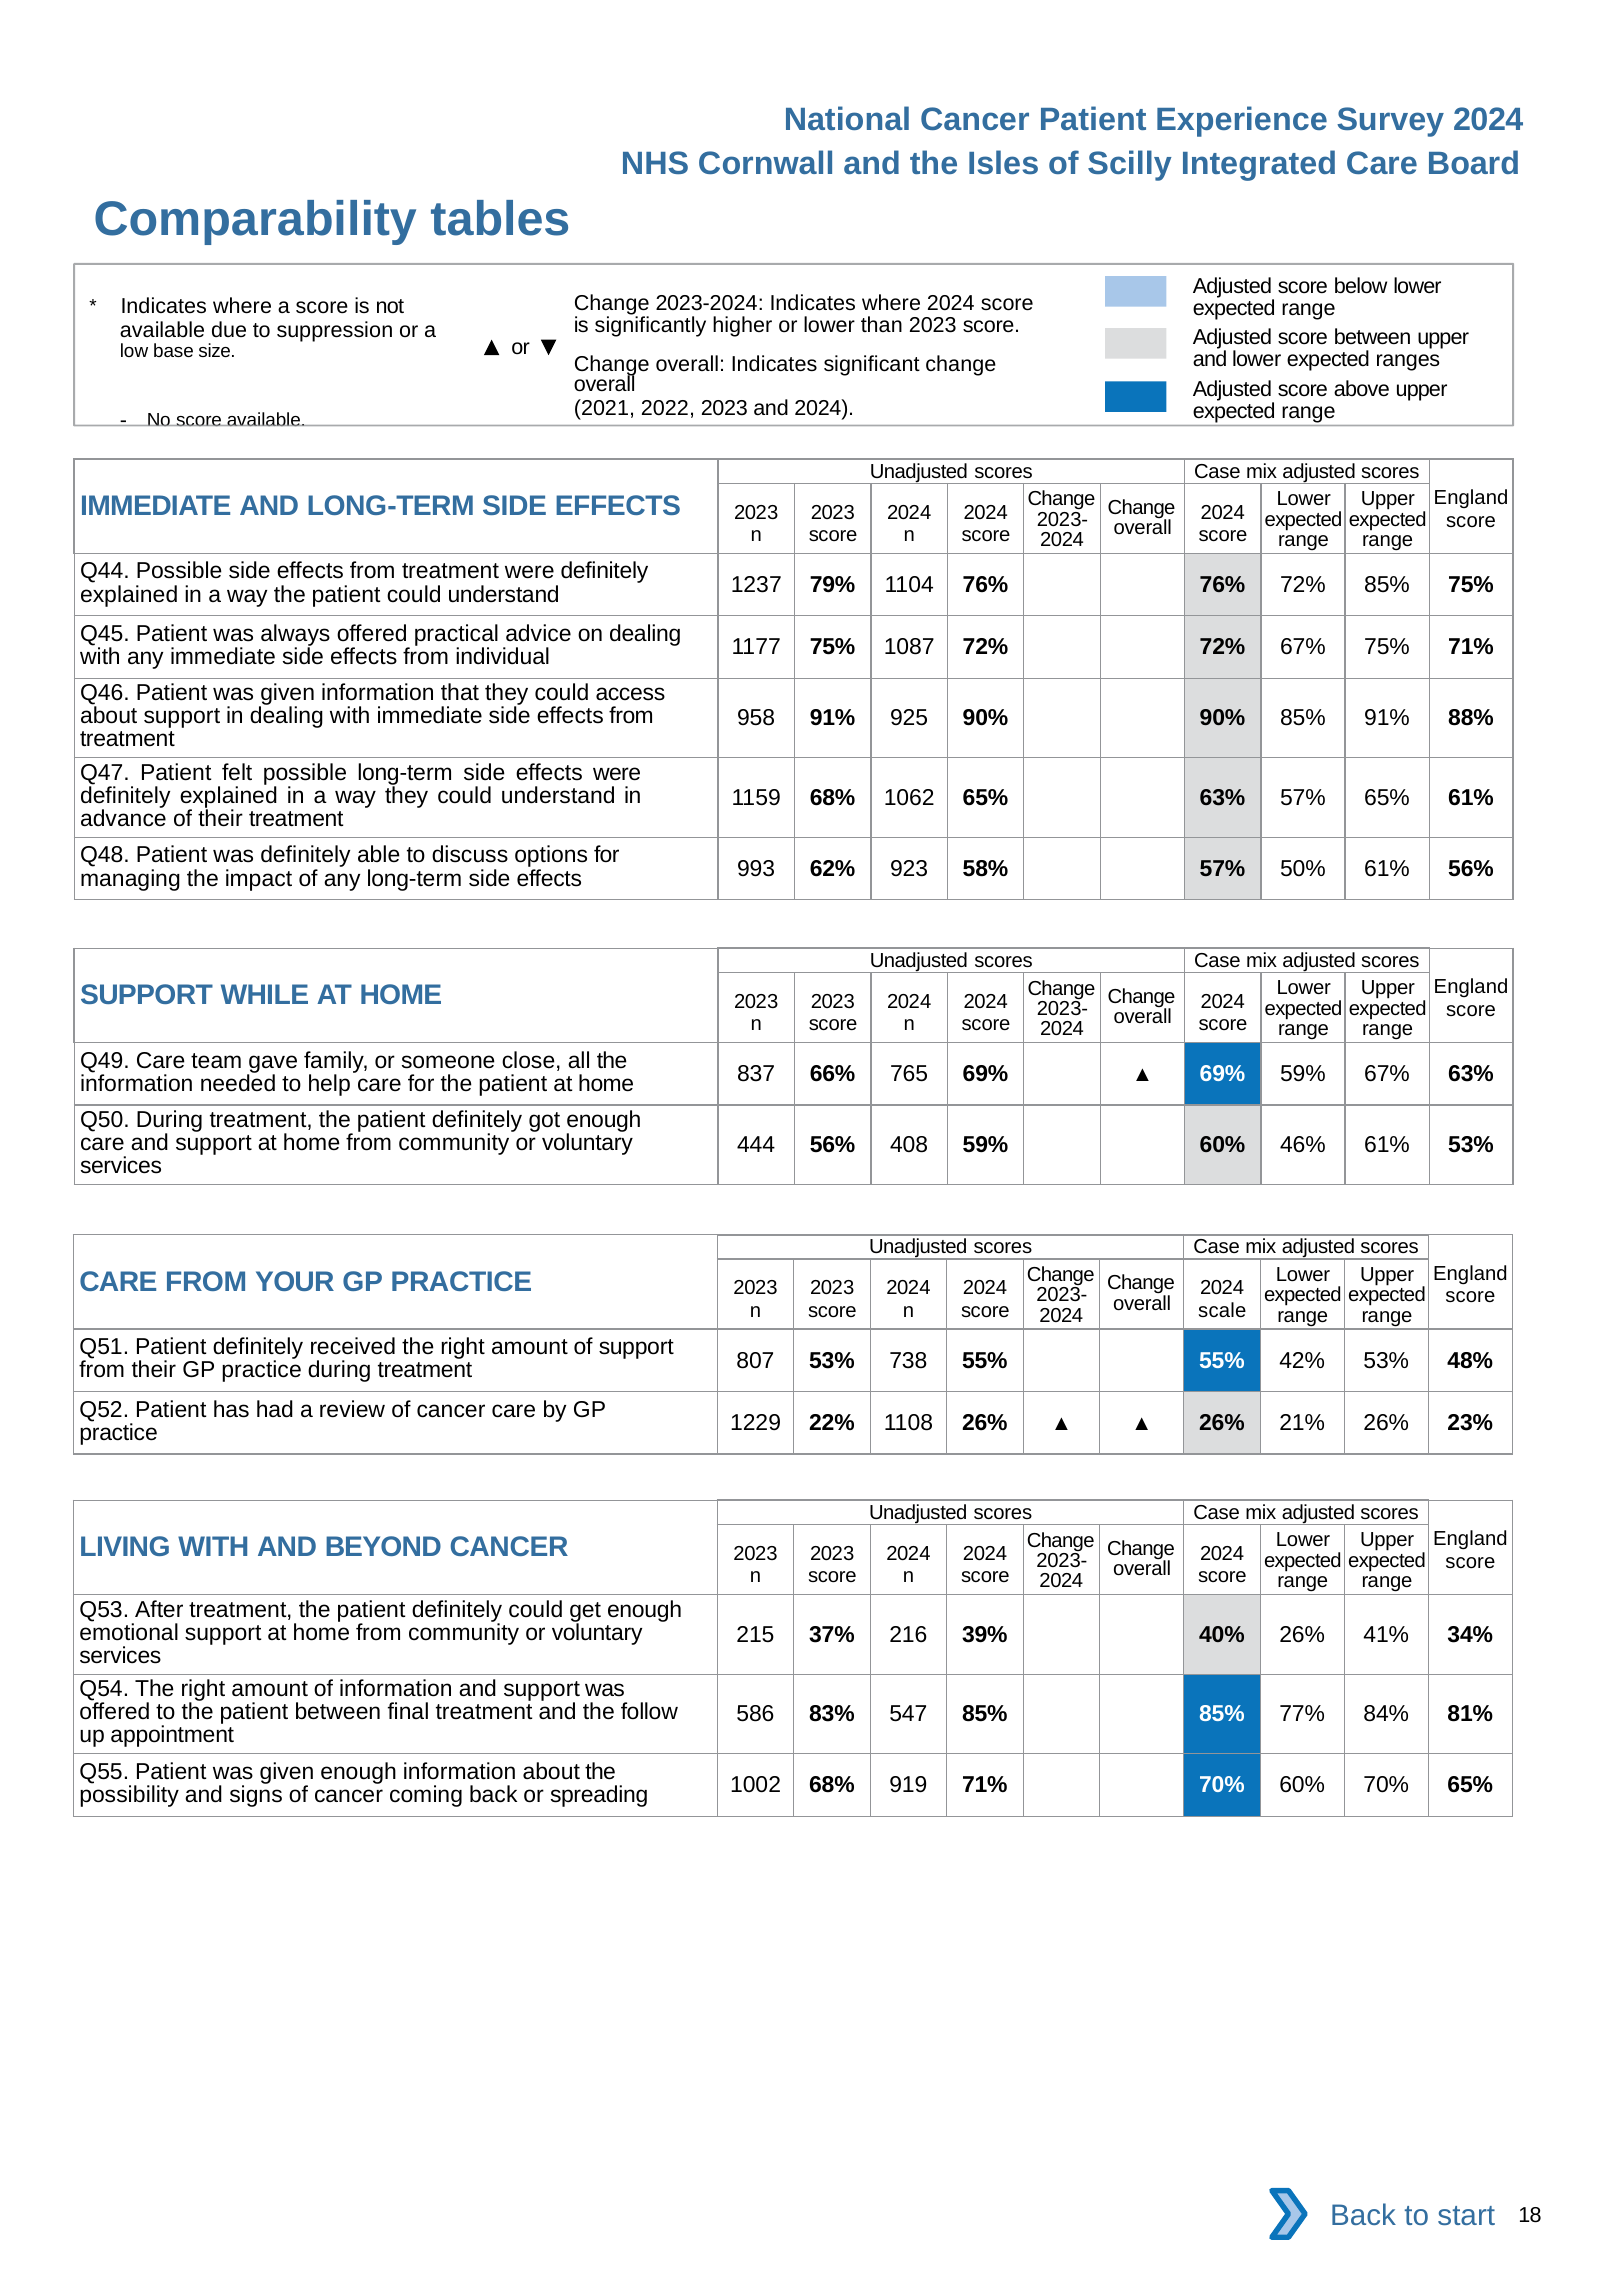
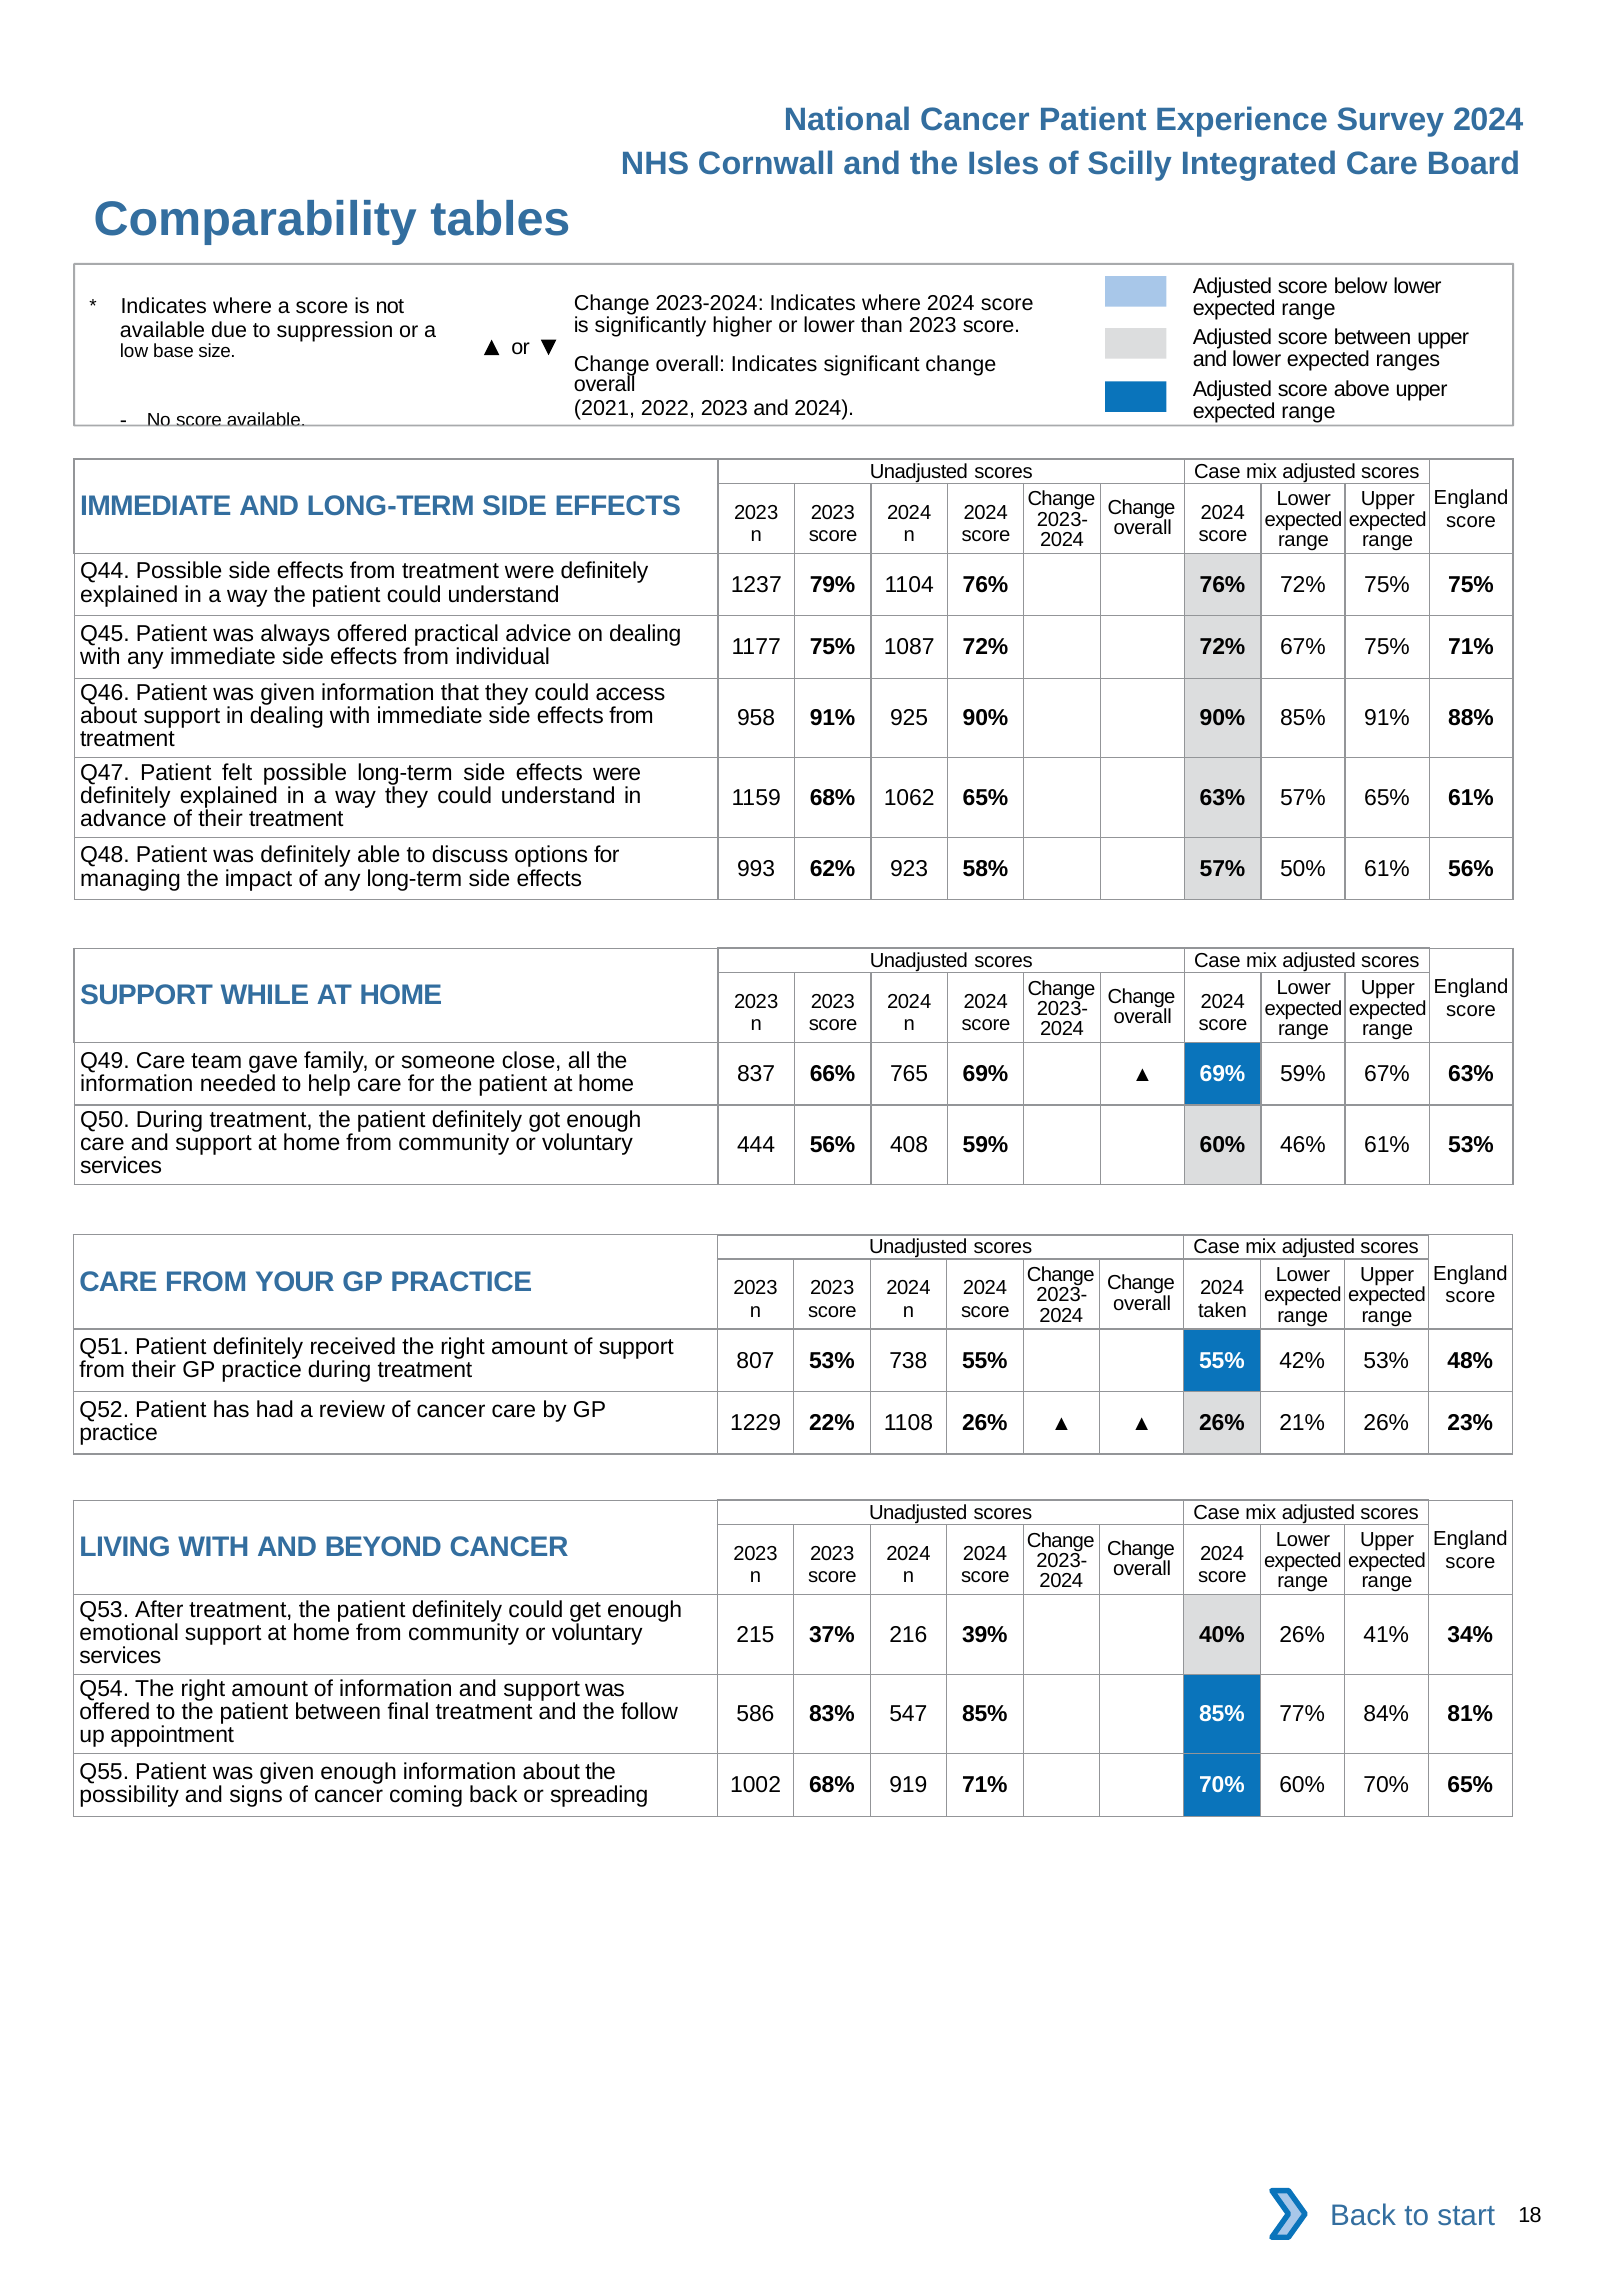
72% 85%: 85% -> 75% (1387, 585)
scale: scale -> taken (1222, 1310)
